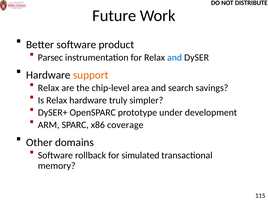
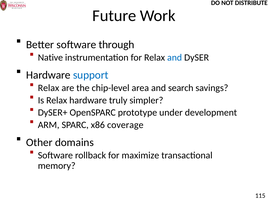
product: product -> through (116, 45)
Parsec: Parsec -> Native (50, 57)
support colour: orange -> blue (91, 75)
simulated: simulated -> maximize (140, 155)
